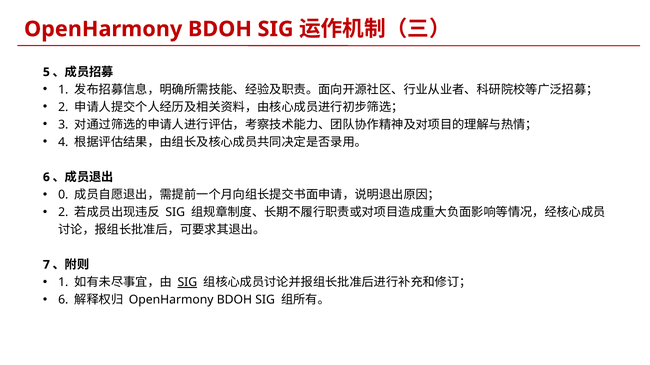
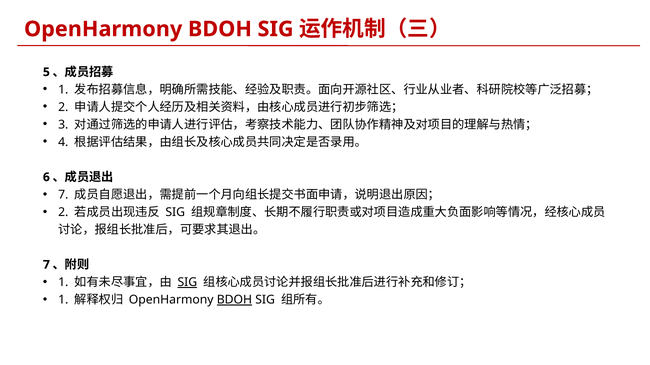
0: 0 -> 7 (63, 195)
6: 6 -> 1 (63, 300)
BDOH underline: none -> present (234, 300)
